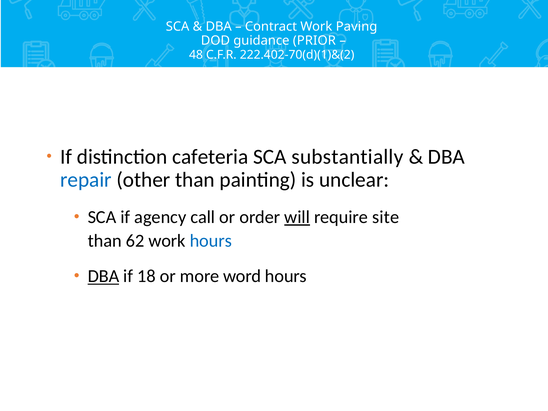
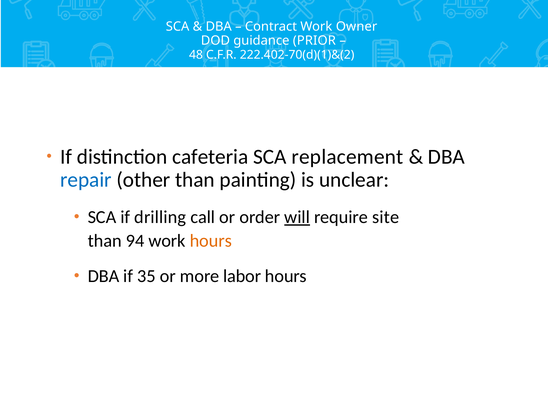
Paving: Paving -> Owner (357, 26)
substantially: substantially -> replacement (347, 157)
agency: agency -> drilling (160, 217)
62: 62 -> 94 (135, 241)
hours colour: blue -> orange (211, 241)
DBA underline: present -> none (103, 276)
18: 18 -> 35 (146, 276)
word: word -> labor (242, 276)
